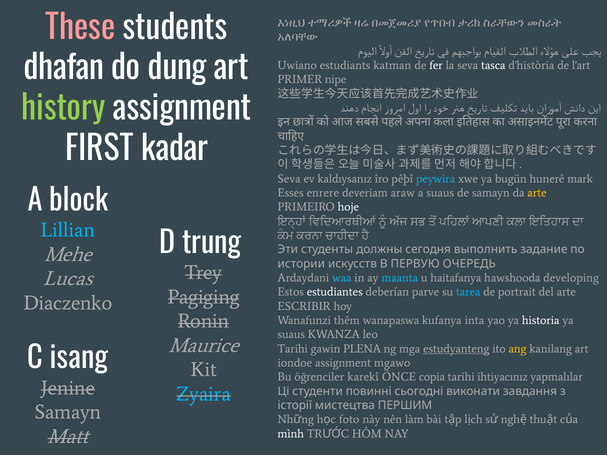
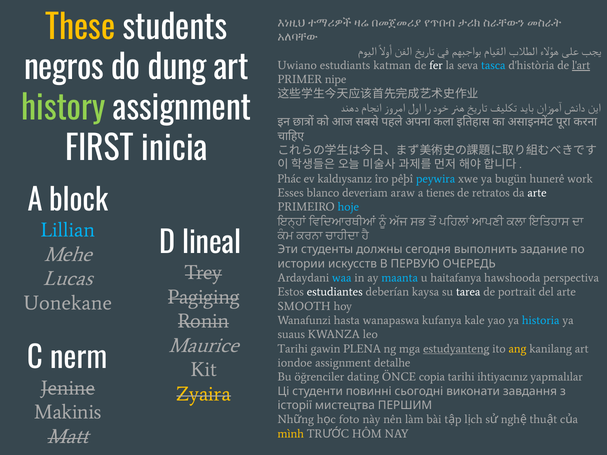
These colour: pink -> yellow (80, 28)
dhafan: dhafan -> negros (64, 68)
tasca colour: white -> light blue (493, 65)
l'art underline: none -> present (581, 65)
kadar: kadar -> inicia (175, 149)
Seva: Seva -> Phác (289, 179)
mark: mark -> work (580, 179)
enrere: enrere -> blanco (323, 193)
a suaus: suaus -> tienes (440, 193)
de samayn: samayn -> retratos (491, 193)
arte colour: yellow -> white (537, 193)
hoje colour: white -> light blue (348, 207)
trung: trung -> lineal (212, 243)
developing: developing -> perspectiva (571, 278)
parve: parve -> kaysa (426, 292)
tarea colour: light blue -> white (468, 292)
Diaczenko: Diaczenko -> Uonekane (68, 303)
ESCRIBIR: ESCRIBIR -> SMOOTH (304, 306)
thêm: thêm -> hasta (347, 321)
inta: inta -> kale (475, 321)
historia colour: white -> light blue (541, 321)
isang: isang -> nerm (79, 358)
mgawo: mgawo -> detalhe (392, 363)
karekî: karekî -> dating (363, 377)
Zyaira colour: light blue -> yellow (204, 394)
Samayn: Samayn -> Makinis (68, 412)
mình colour: white -> yellow (291, 434)
